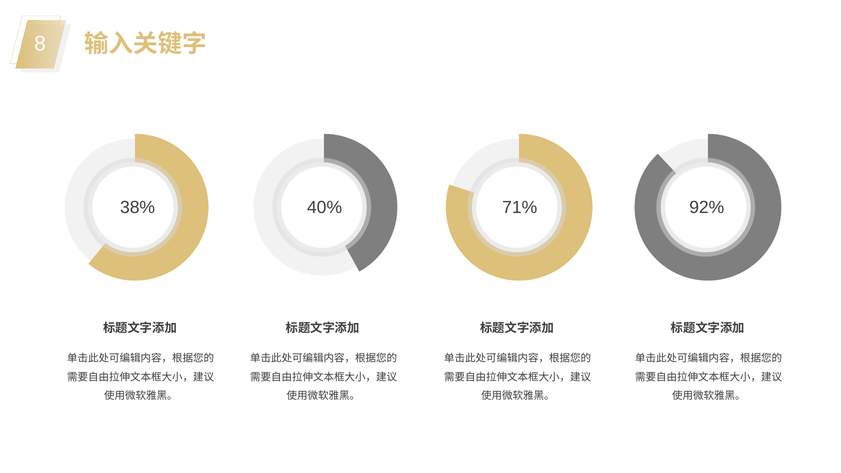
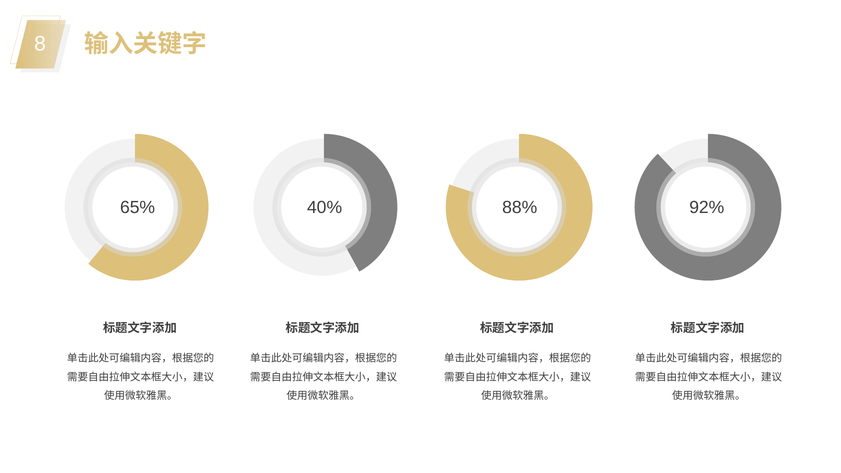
38%: 38% -> 65% (138, 208)
71%: 71% -> 88% (520, 208)
